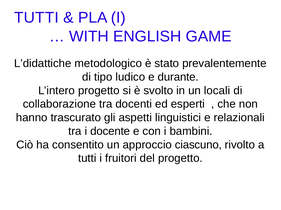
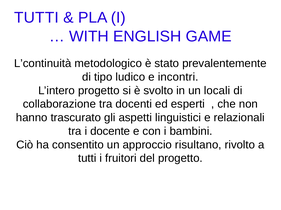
L’didattiche: L’didattiche -> L’continuità (43, 64)
durante: durante -> incontri (178, 77)
ciascuno: ciascuno -> risultano (198, 145)
